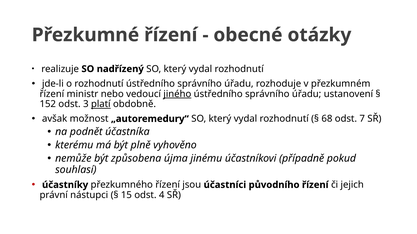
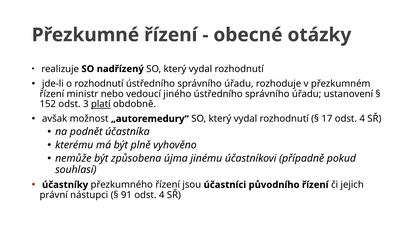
jiného underline: present -> none (177, 94)
68: 68 -> 17 (327, 119)
7: 7 -> 4 (362, 119)
15: 15 -> 91 (126, 196)
